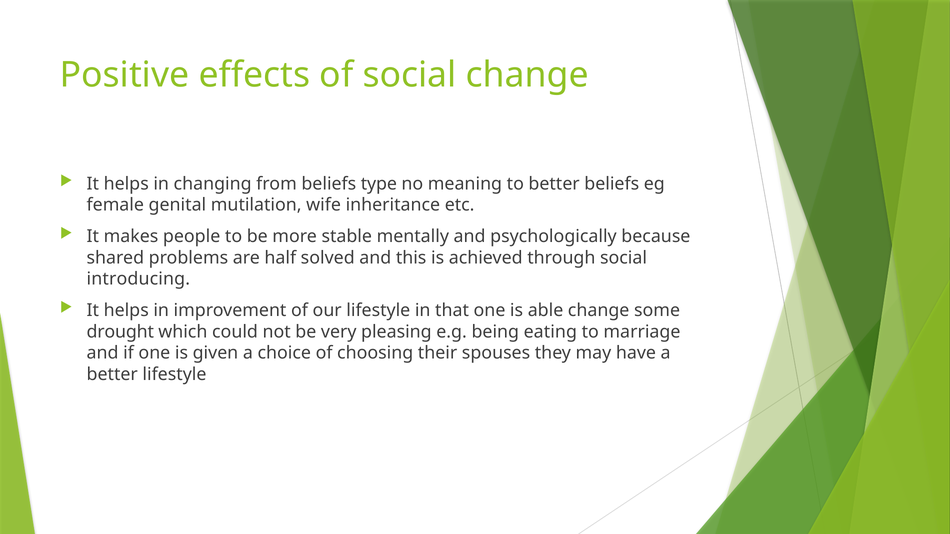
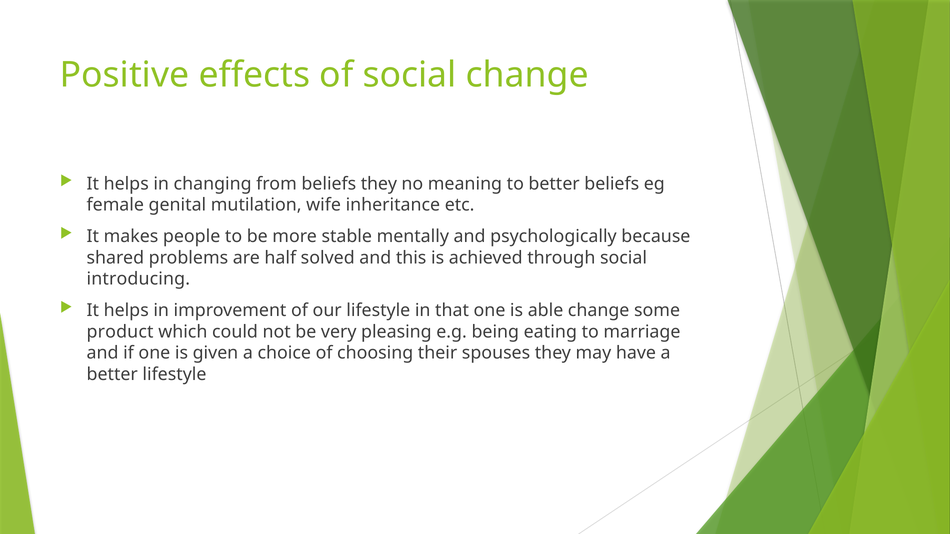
beliefs type: type -> they (379, 184)
drought: drought -> product (120, 332)
